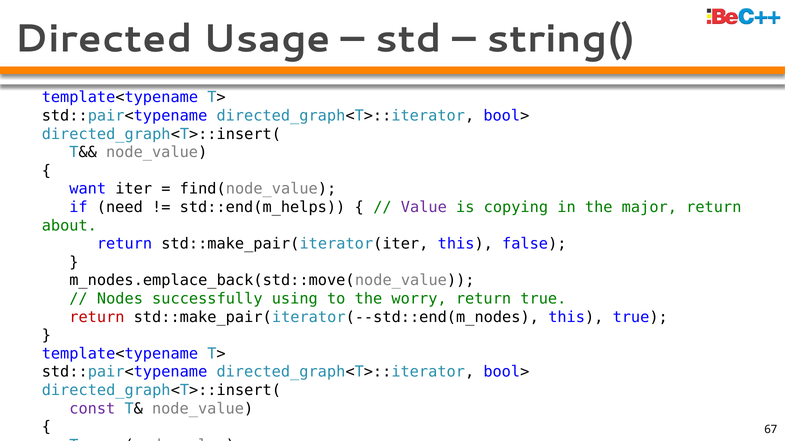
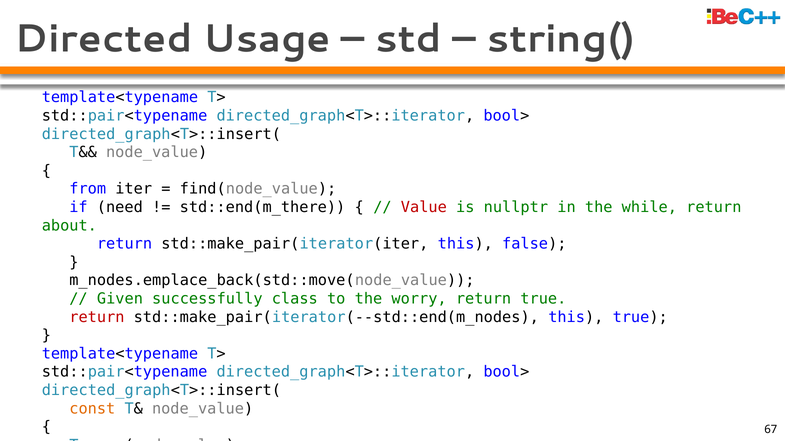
want: want -> from (88, 189)
std::end(m_helps: std::end(m_helps -> std::end(m_there (262, 207)
Value colour: purple -> red (424, 207)
copying: copying -> nullptr (516, 207)
major: major -> while (649, 207)
Nodes: Nodes -> Given (120, 299)
using: using -> class (295, 299)
const colour: purple -> orange (92, 409)
